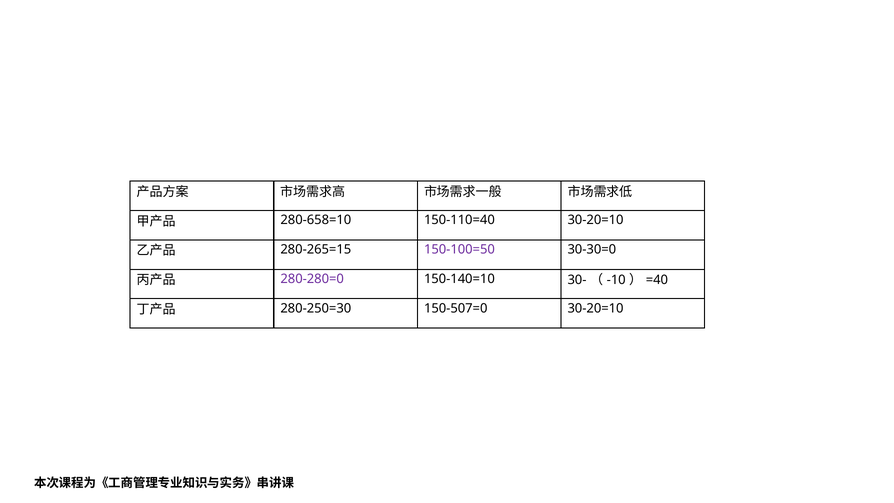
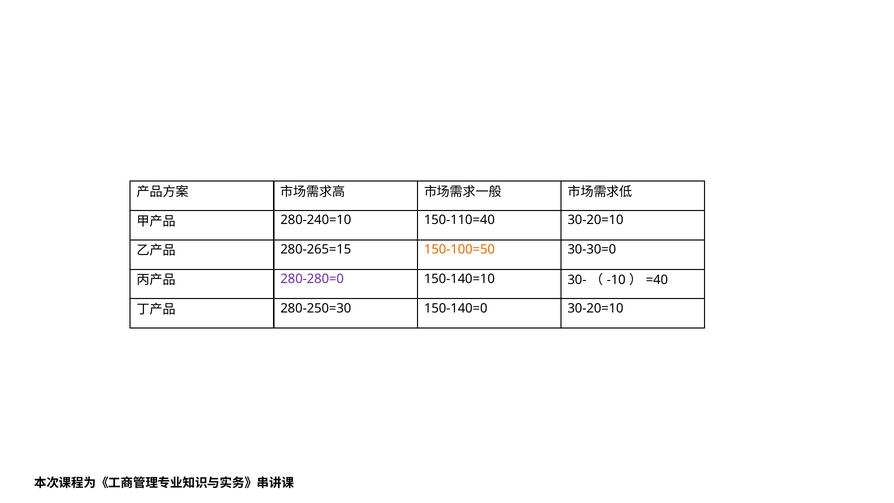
280-658=10: 280-658=10 -> 280-240=10 (316, 220)
150-100=50 colour: purple -> orange (459, 249)
150-507=0: 150-507=0 -> 150-140=0 (456, 308)
